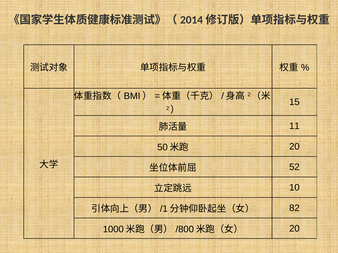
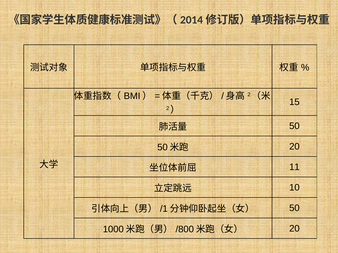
11: 11 -> 50 (294, 126)
52: 52 -> 11 (294, 167)
82: 82 -> 50 (294, 208)
